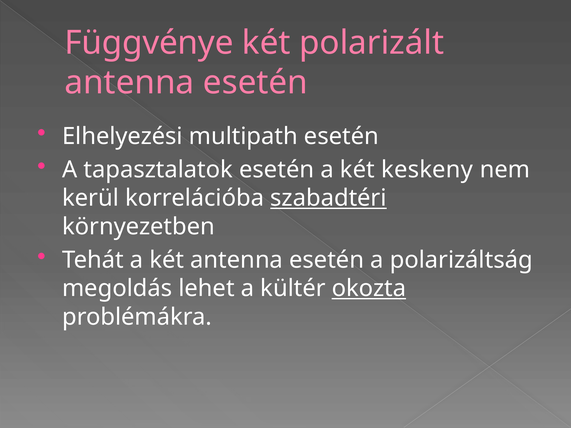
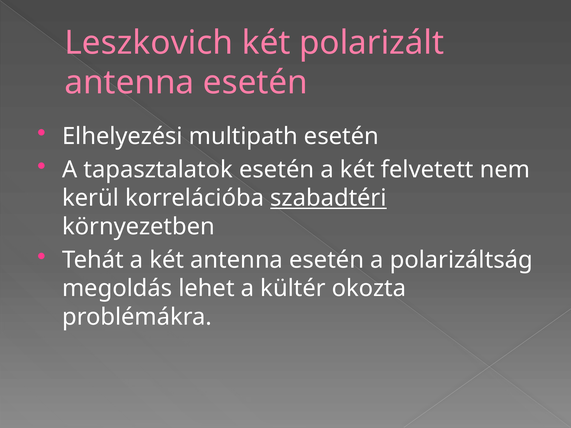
Függvénye: Függvénye -> Leszkovich (149, 43)
keskeny: keskeny -> felvetett (427, 170)
okozta underline: present -> none (369, 289)
